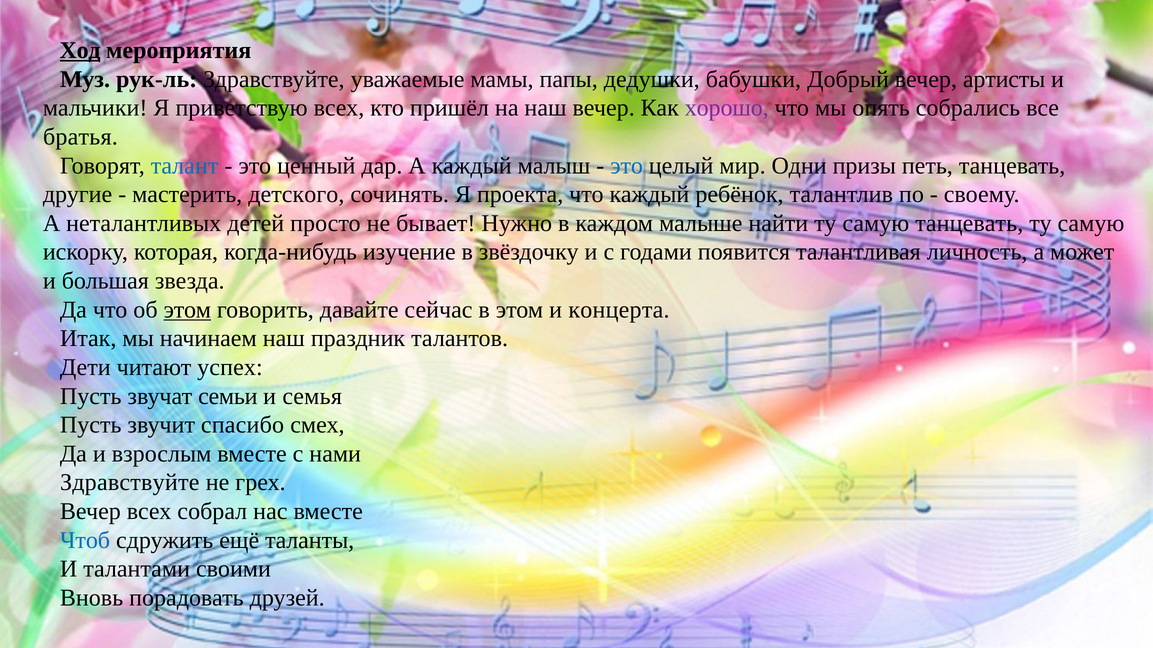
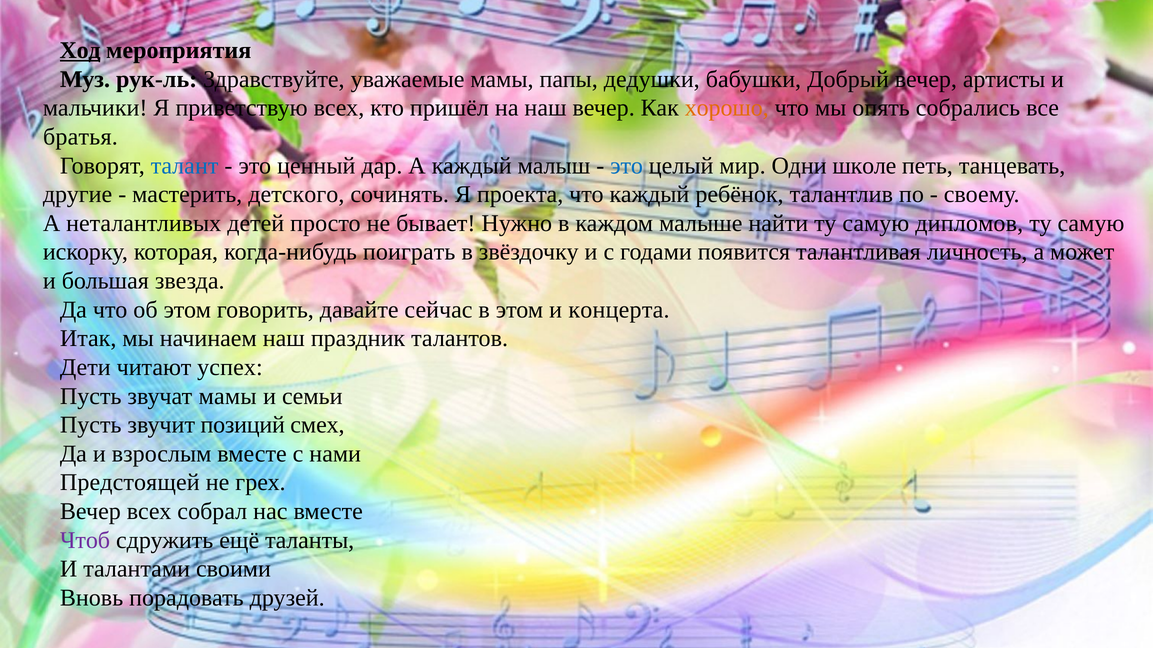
хорошо colour: purple -> orange (727, 108)
призы: призы -> школе (864, 166)
самую танцевать: танцевать -> дипломов (969, 223)
изучение: изучение -> поиграть (409, 252)
этом underline: present -> none (187, 310)
звучат семьи: семьи -> мамы (228, 396)
семья: семья -> семьи (312, 396)
спасибо: спасибо -> позиций (243, 425)
Здравствуйте: Здравствуйте -> Предстоящей (130, 483)
Чтоб colour: blue -> purple (85, 541)
